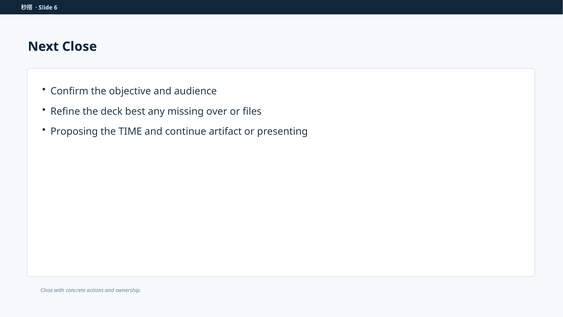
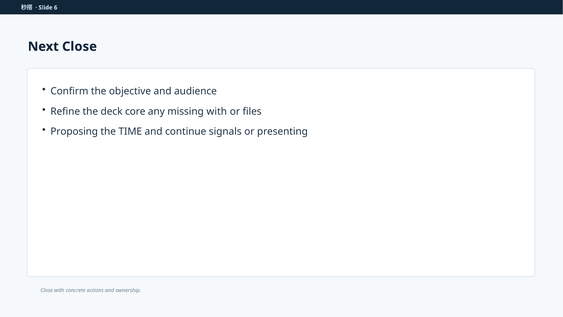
best: best -> core (135, 111)
missing over: over -> with (217, 111)
artifact: artifact -> signals (225, 131)
